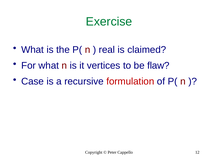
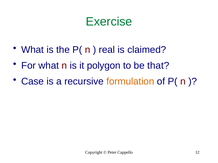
vertices: vertices -> polygon (104, 66)
flaw: flaw -> that (158, 66)
formulation colour: red -> orange (130, 82)
